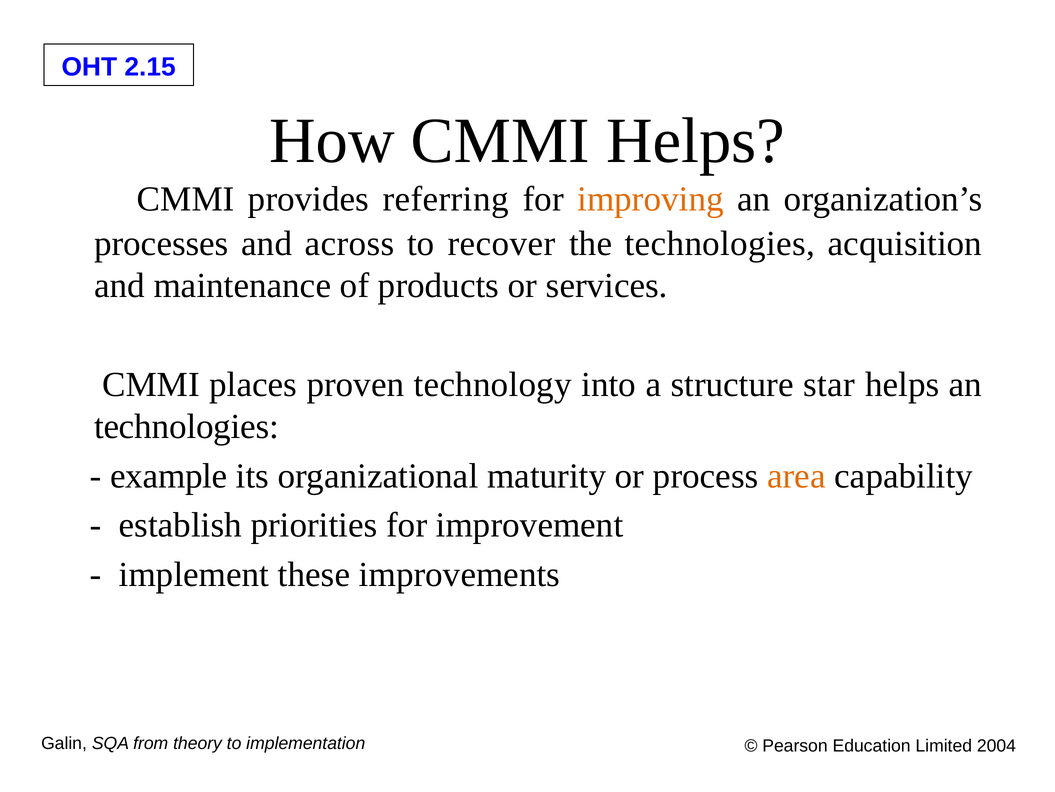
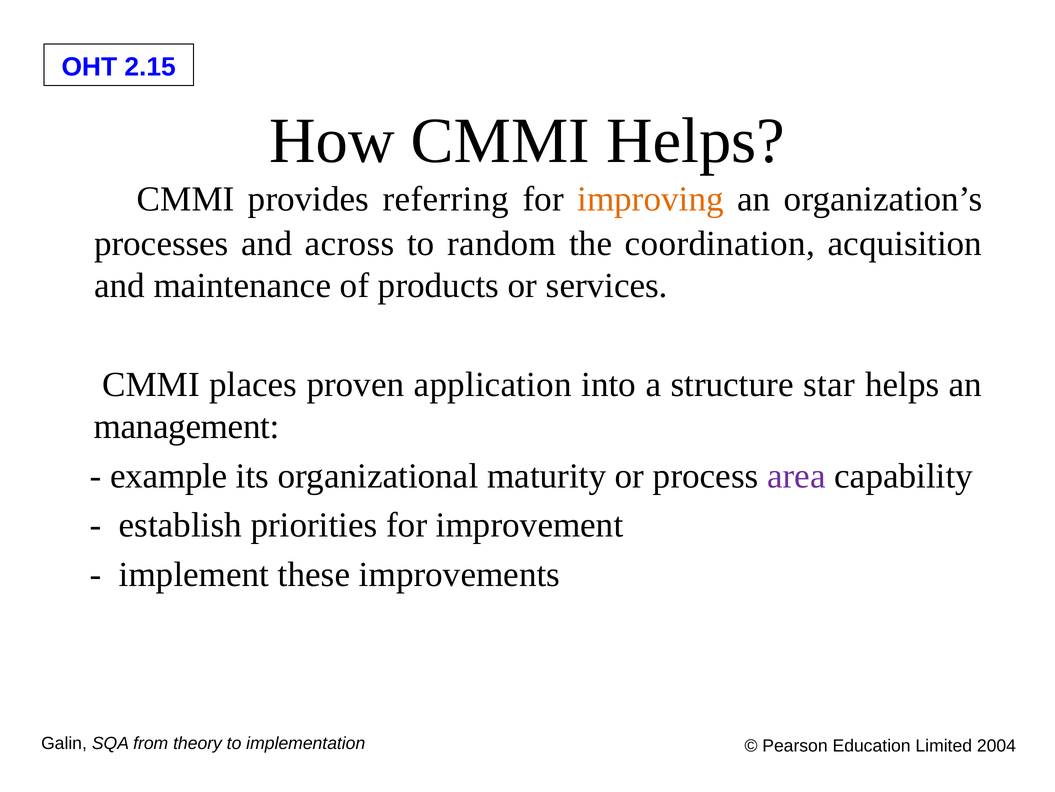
recover: recover -> random (502, 243)
the technologies: technologies -> coordination (720, 243)
technology: technology -> application (493, 384)
technologies: technologies -> management (187, 426)
area colour: orange -> purple (796, 475)
